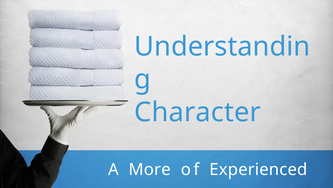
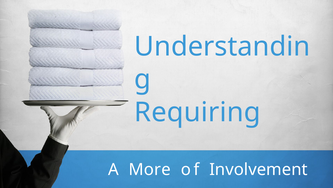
Character: Character -> Requiring (197, 112)
Experienced: Experienced -> Involvement (258, 169)
